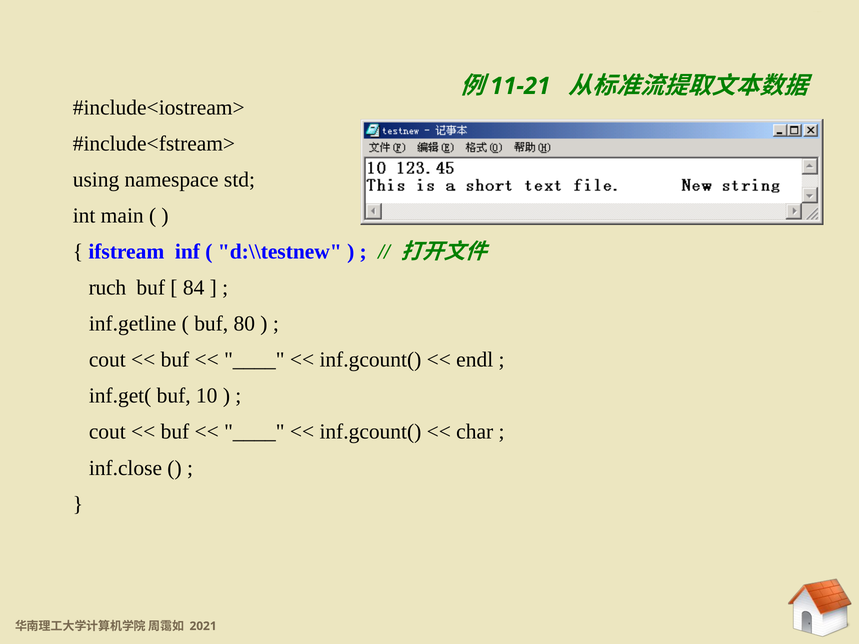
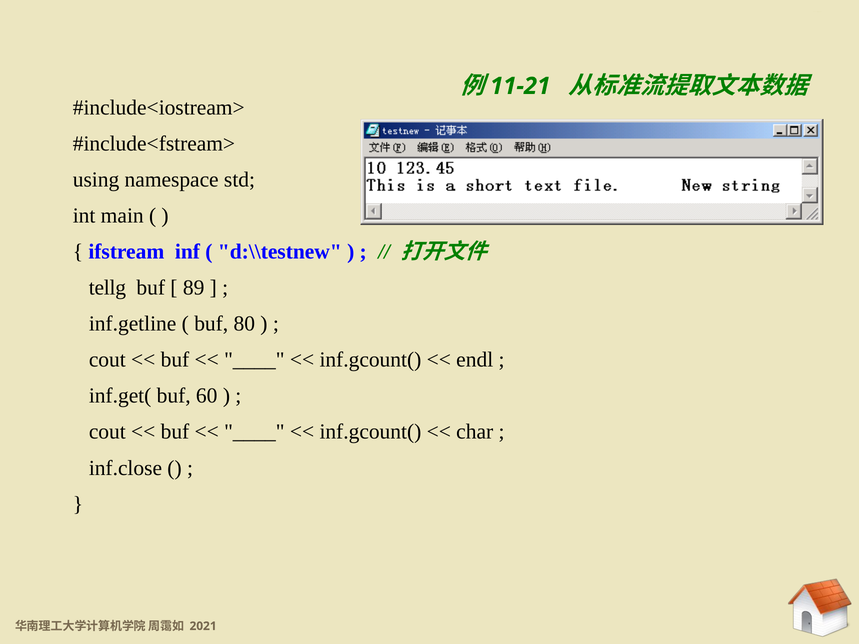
ruch: ruch -> tellg (107, 288)
84: 84 -> 89 (194, 288)
10: 10 -> 60 (207, 396)
